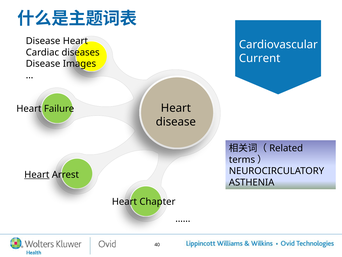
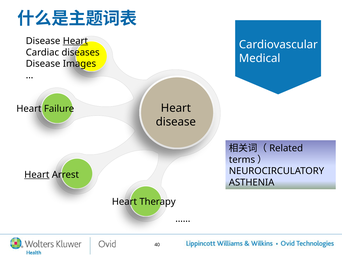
Heart underline: none -> present (75, 41)
Current: Current -> Medical (260, 58)
Chapter: Chapter -> Therapy (158, 201)
